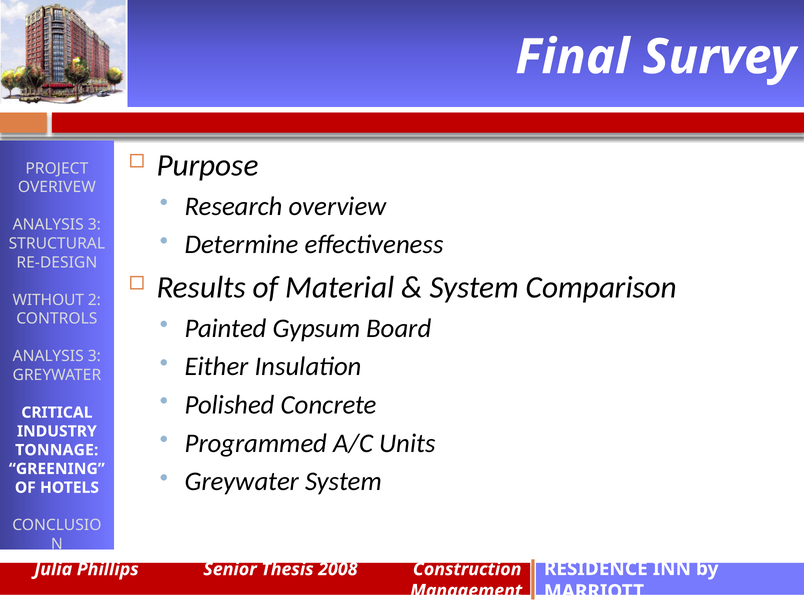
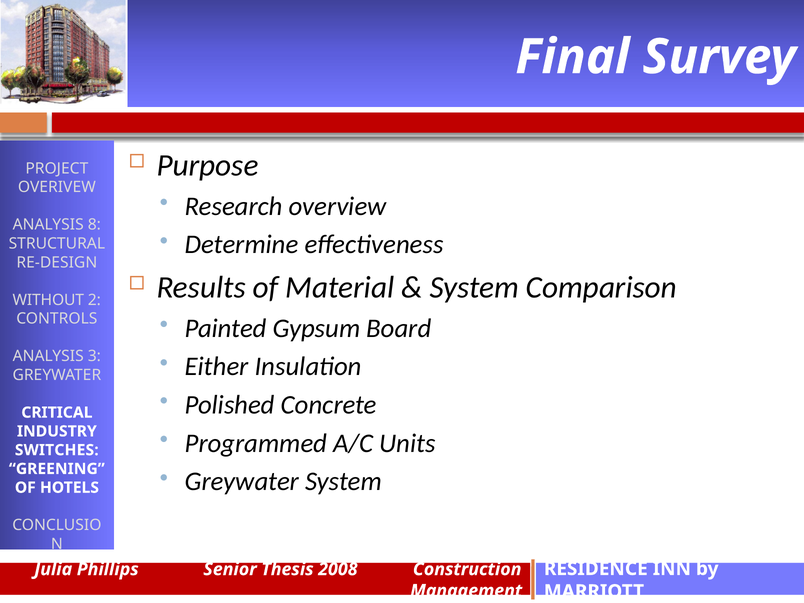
3: 3 -> 8 (94, 225)
TONNAGE: TONNAGE -> SWITCHES (57, 450)
